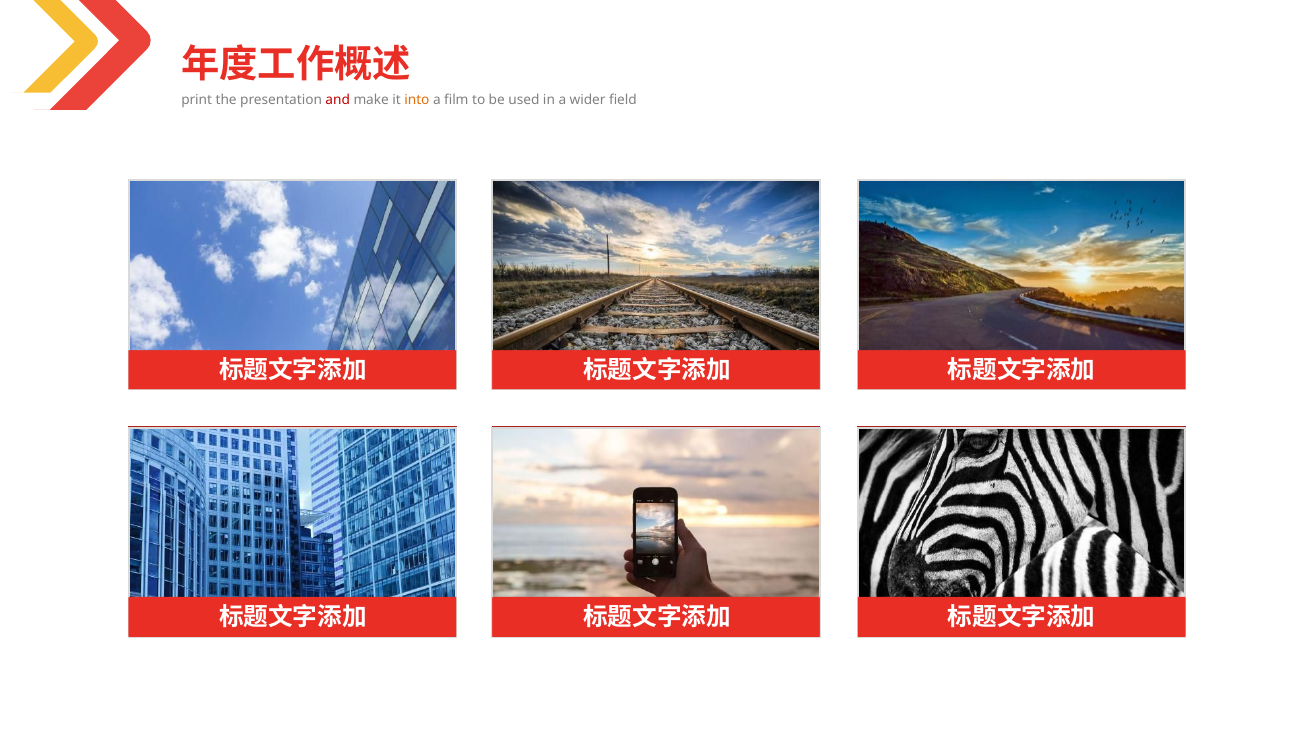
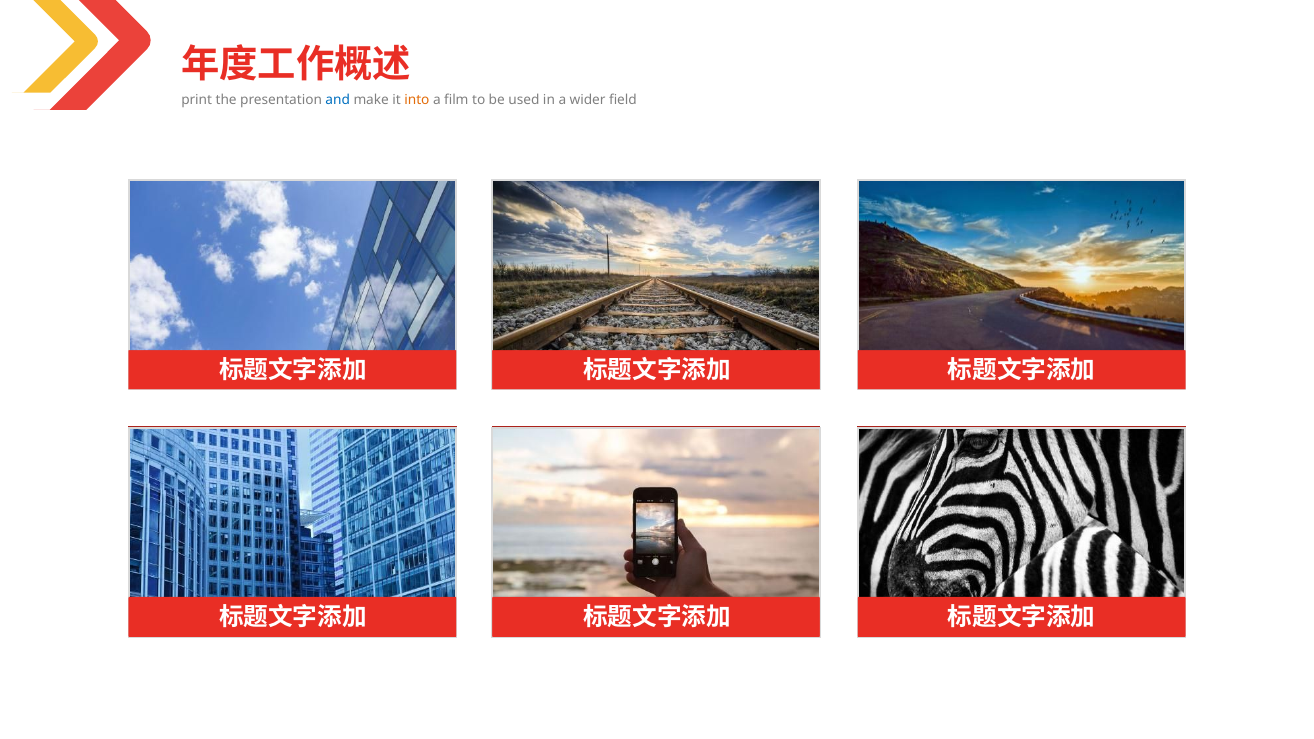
and colour: red -> blue (338, 100)
